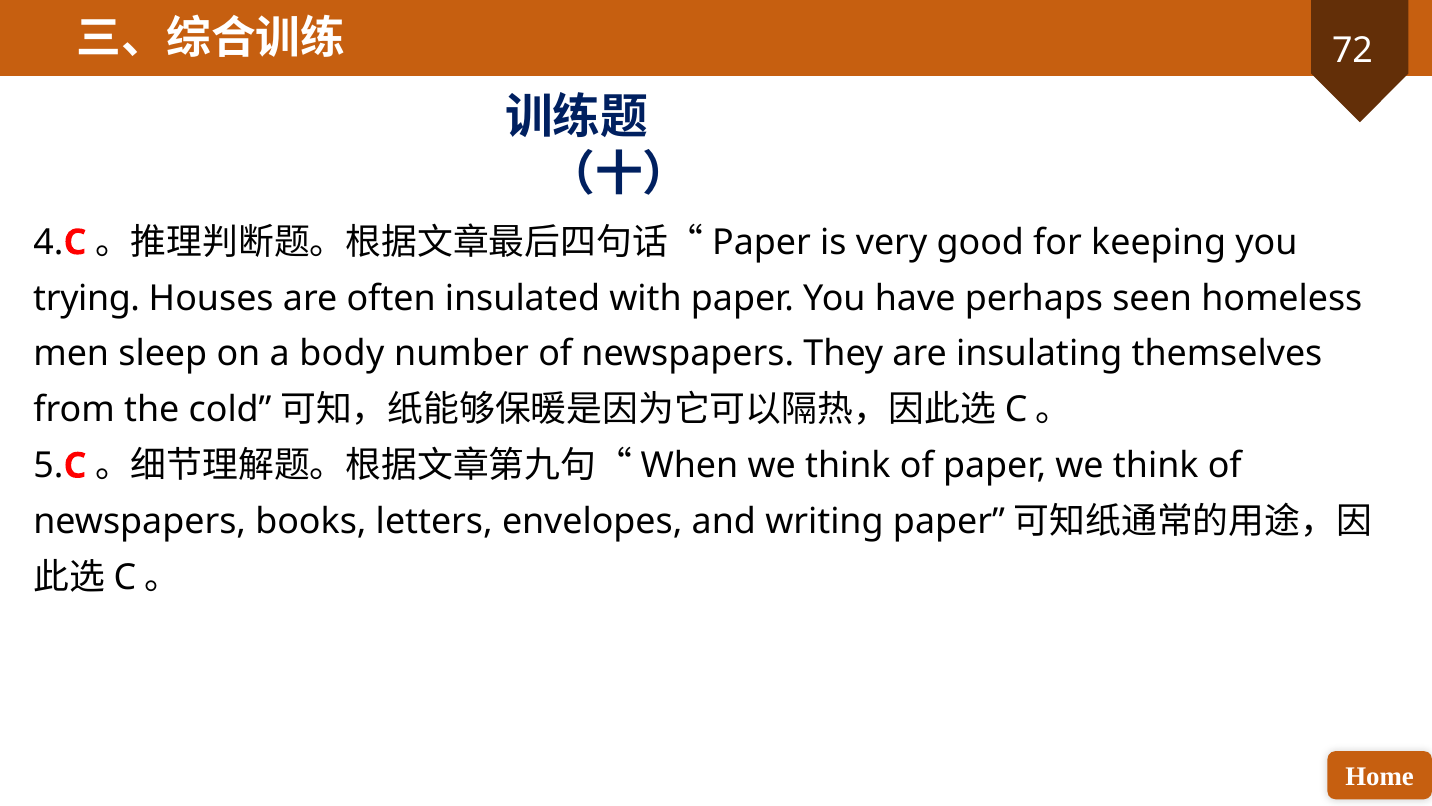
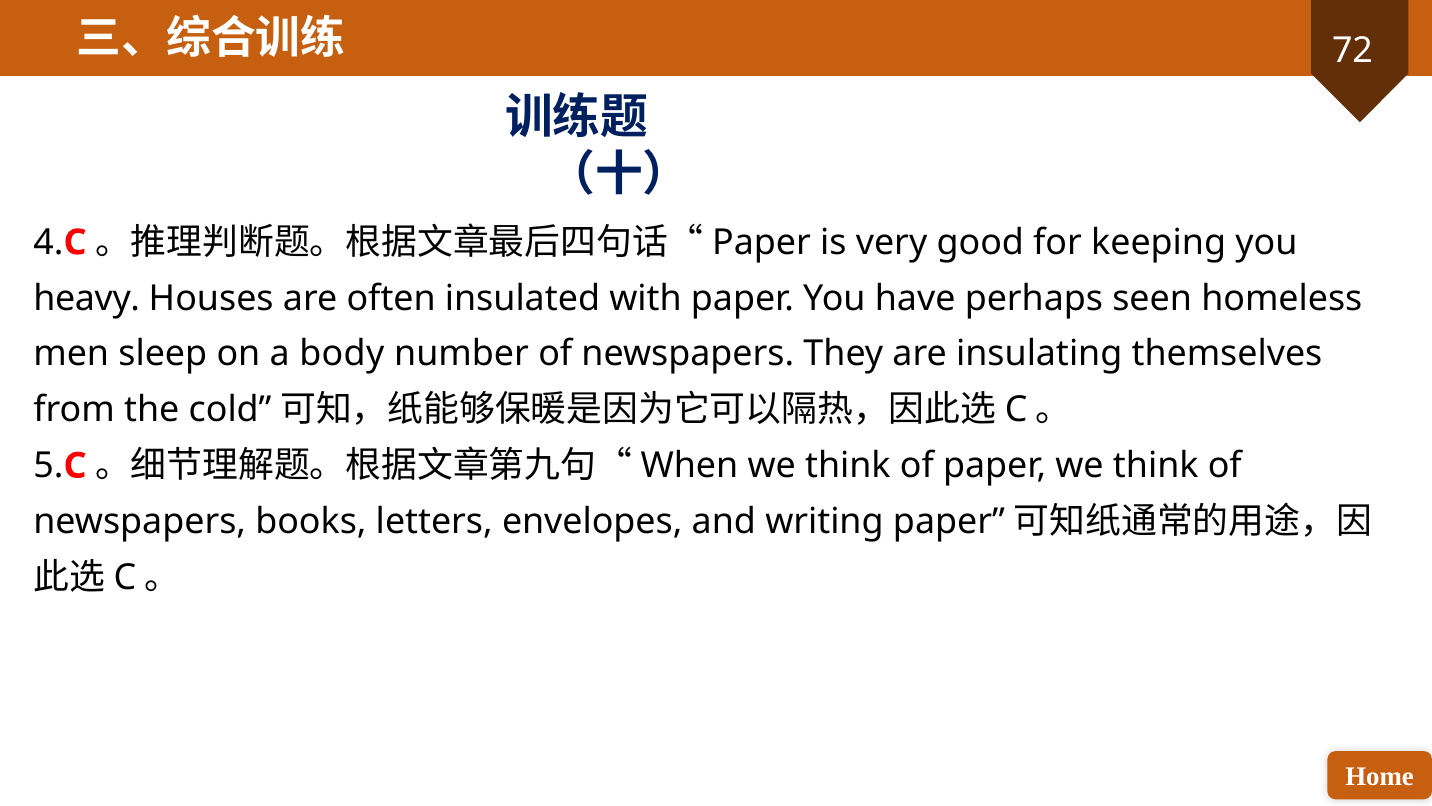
trying: trying -> heavy (87, 298)
